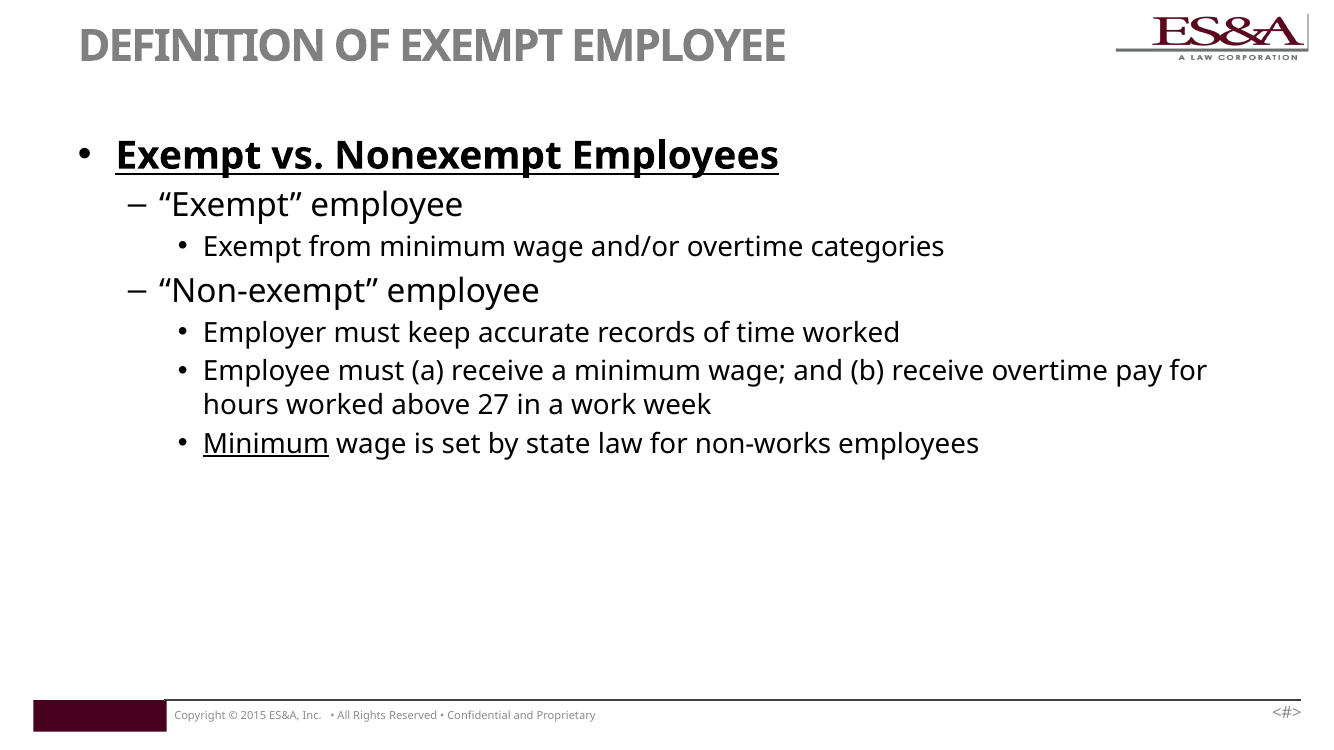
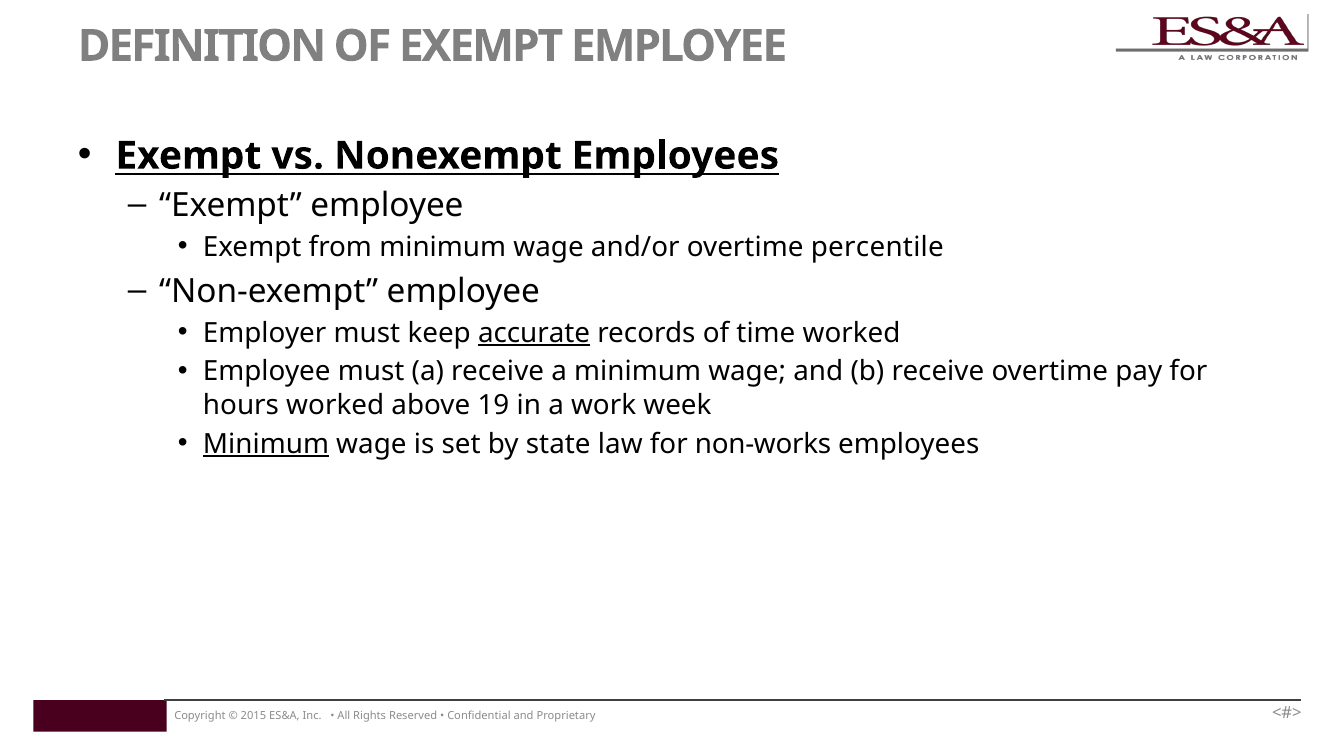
categories: categories -> percentile (877, 247)
accurate underline: none -> present (534, 333)
27: 27 -> 19 (493, 405)
